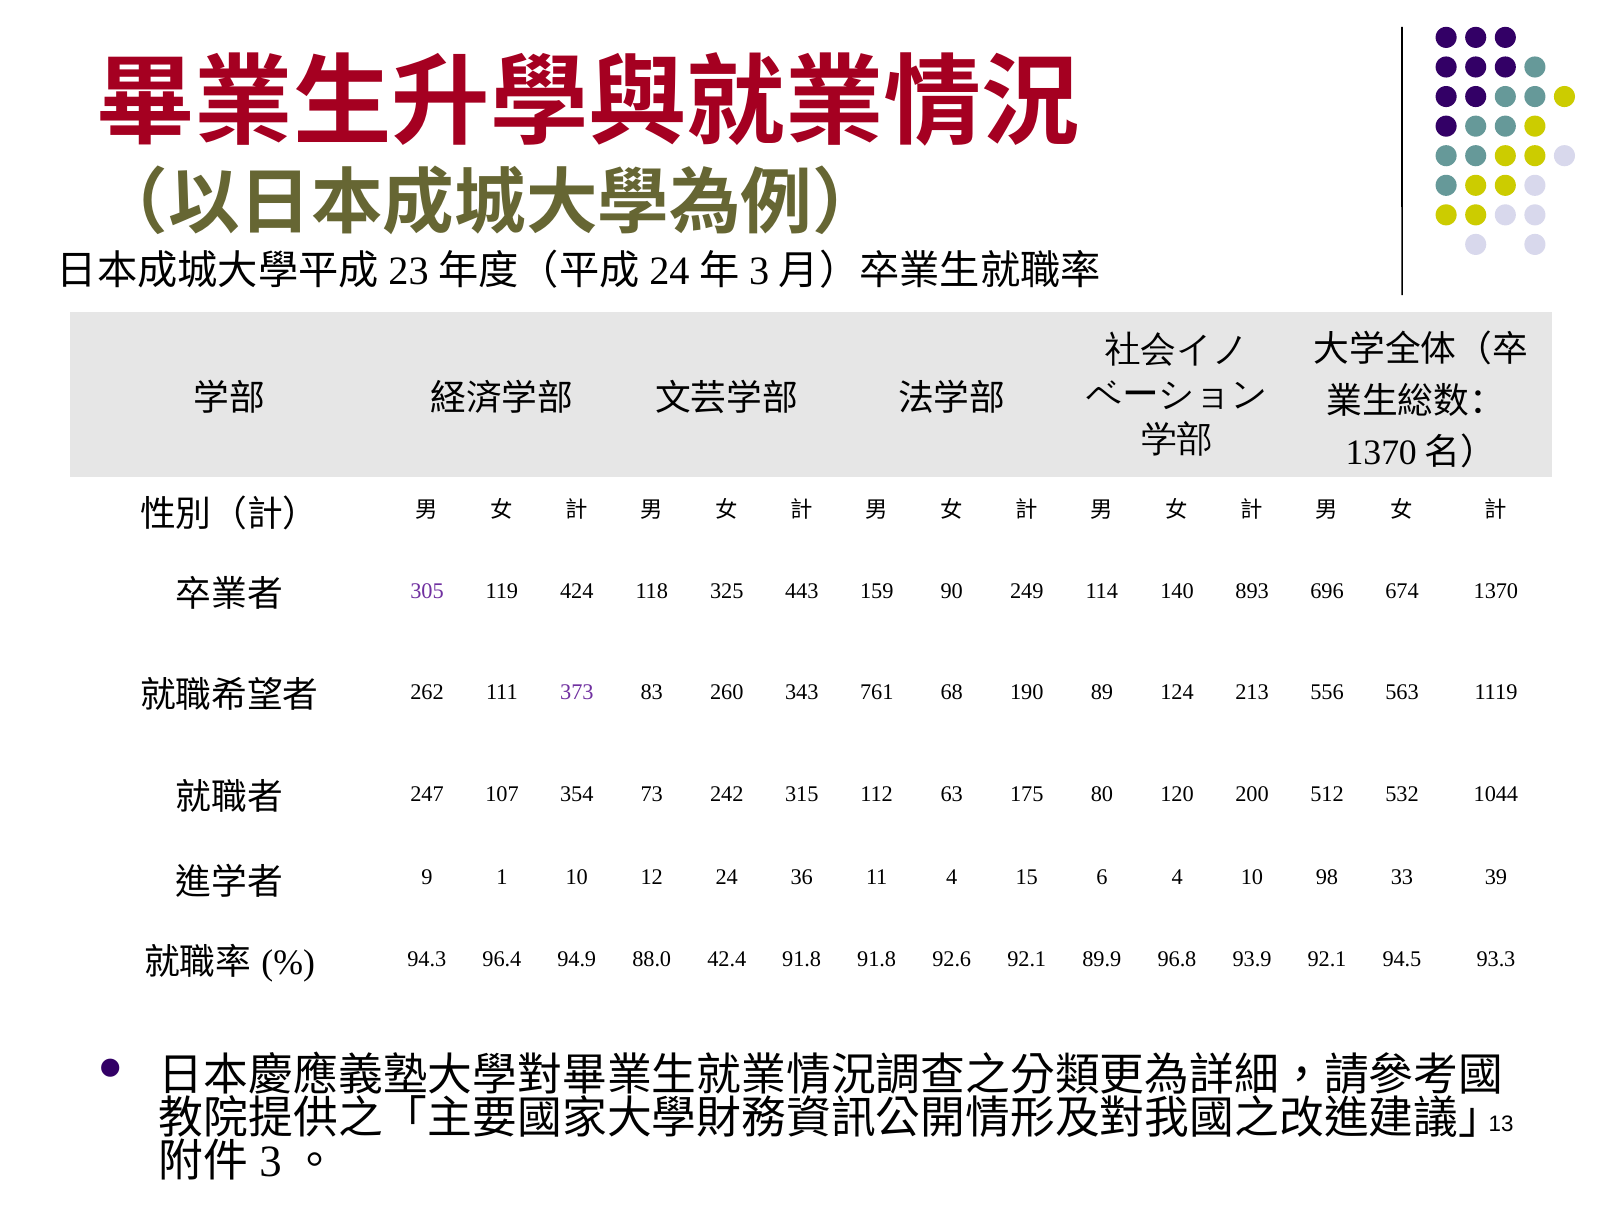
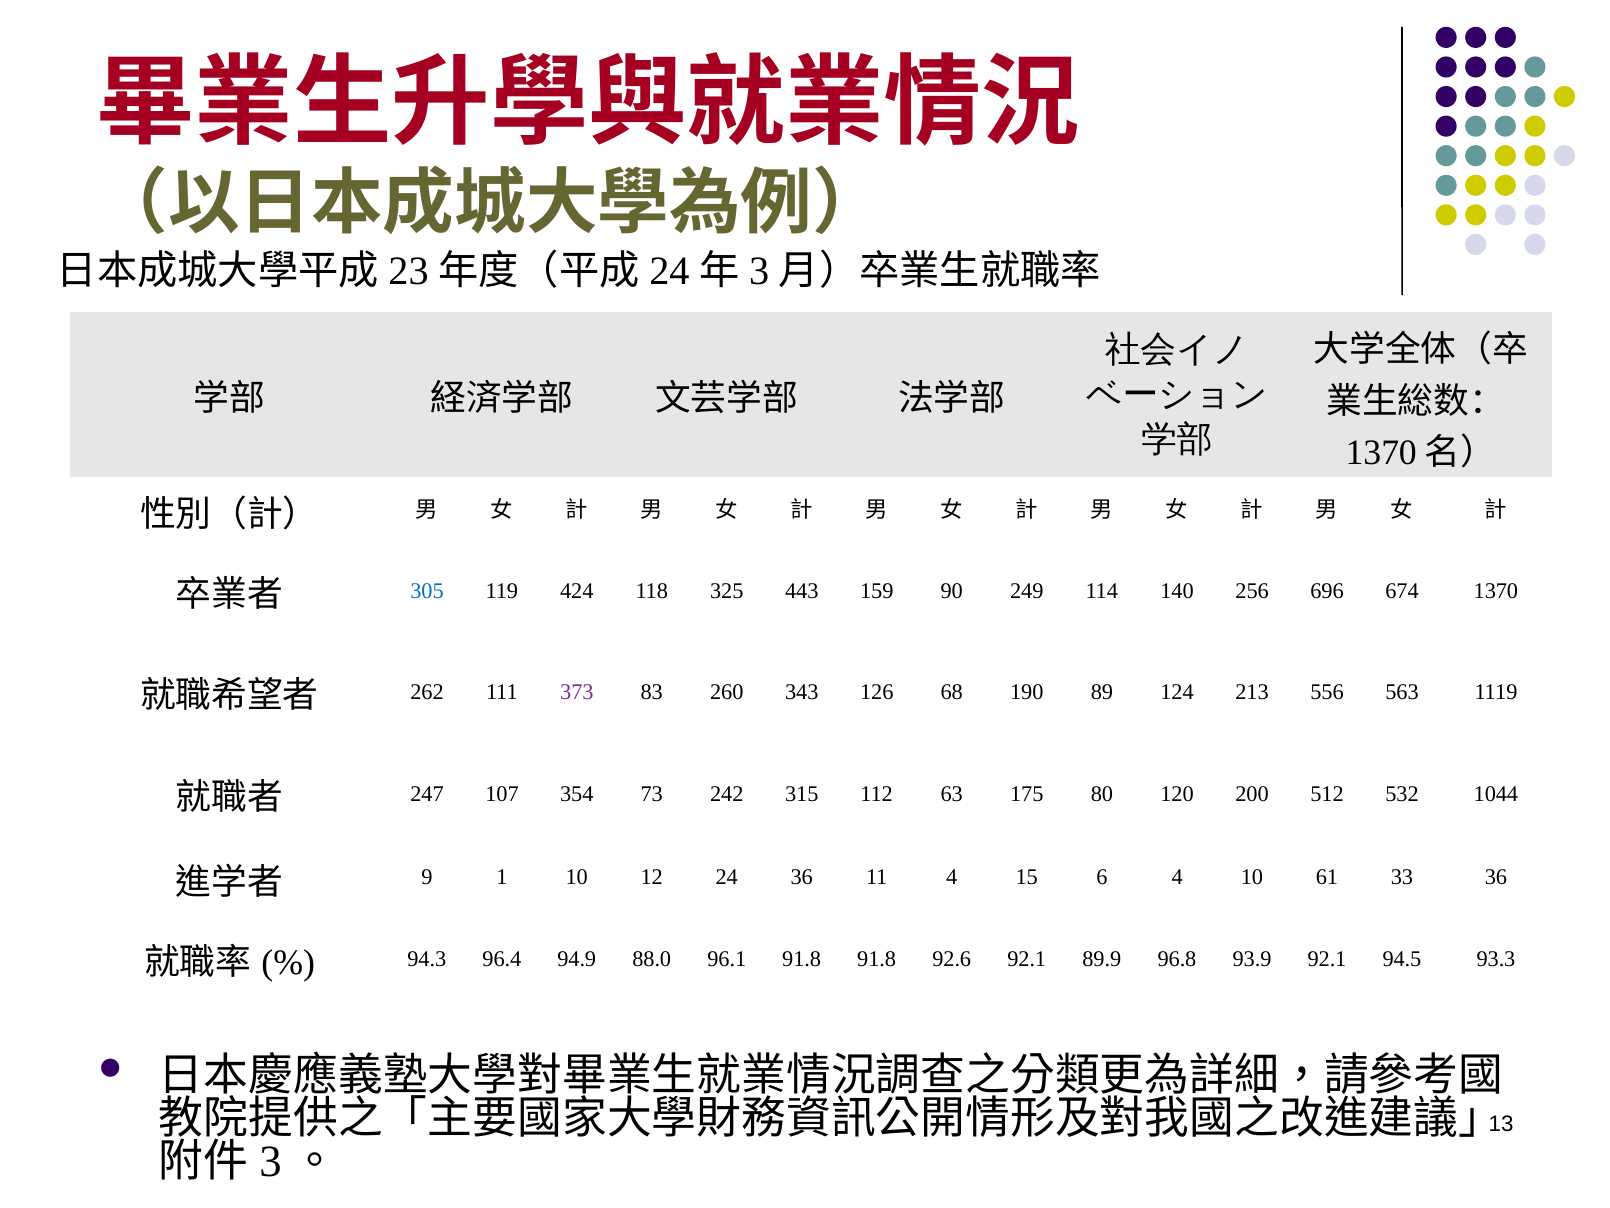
305 colour: purple -> blue (427, 590)
893: 893 -> 256 (1252, 590)
761: 761 -> 126 (877, 692)
98: 98 -> 61 (1327, 876)
33 39: 39 -> 36 (1496, 876)
42.4: 42.4 -> 96.1 (727, 959)
